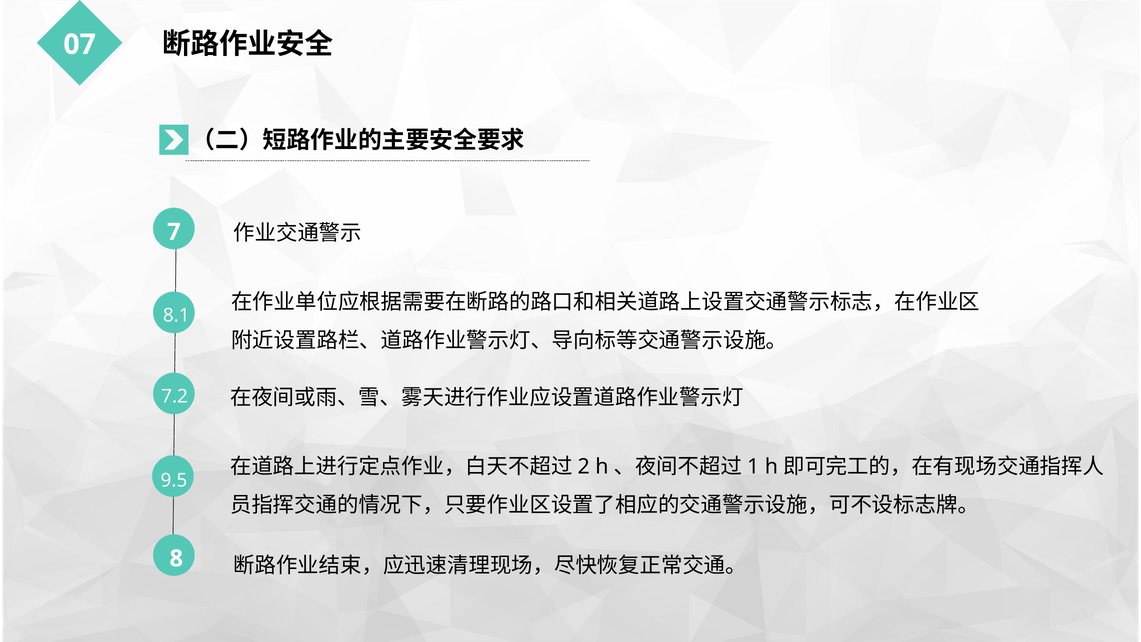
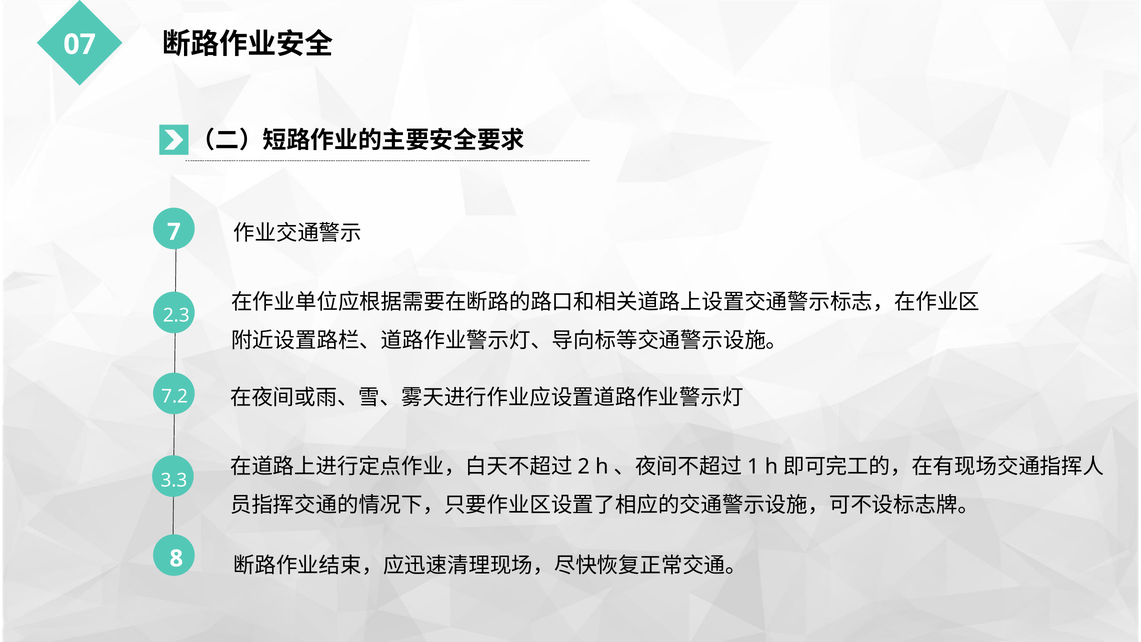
8.1: 8.1 -> 2.3 (176, 315)
9.5: 9.5 -> 3.3 (174, 480)
